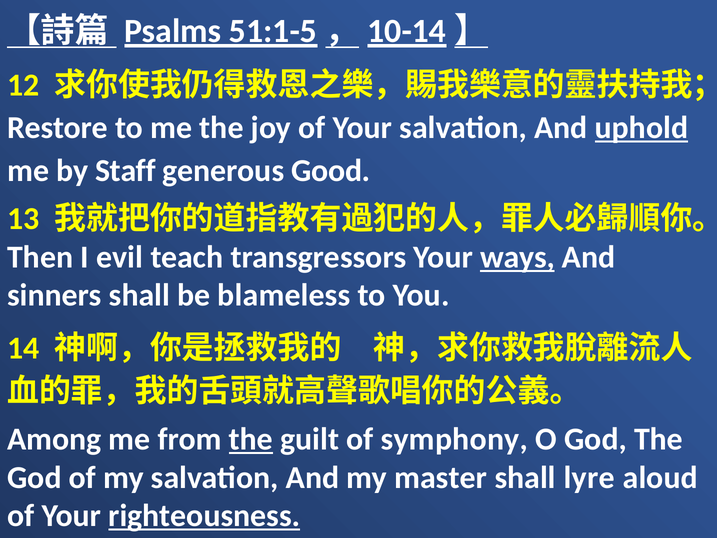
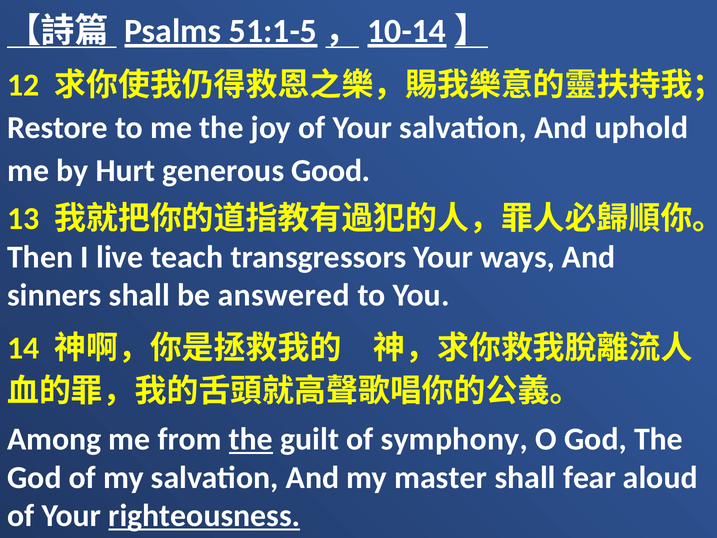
uphold underline: present -> none (641, 128)
Staff: Staff -> Hurt (125, 171)
evil: evil -> live (120, 257)
ways underline: present -> none (517, 257)
blameless: blameless -> answered (284, 295)
lyre: lyre -> fear (589, 477)
